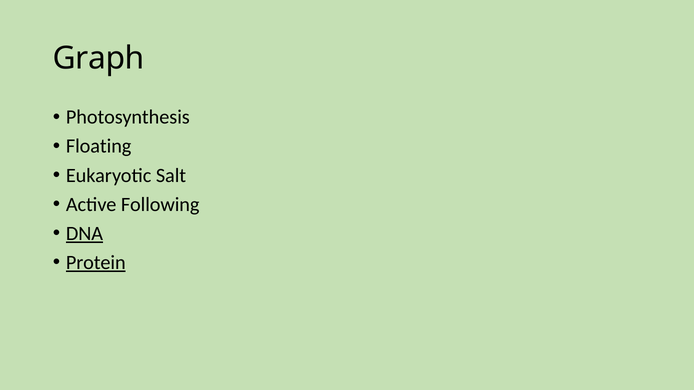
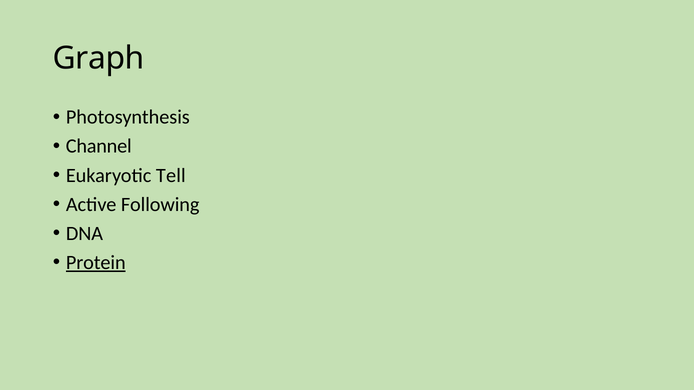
Floating: Floating -> Channel (99, 146)
Salt: Salt -> Tell (171, 176)
DNA underline: present -> none (84, 234)
